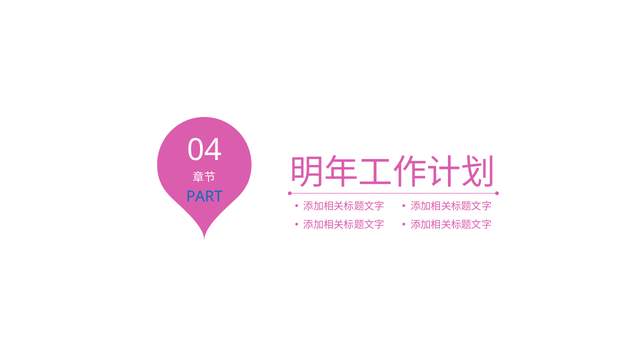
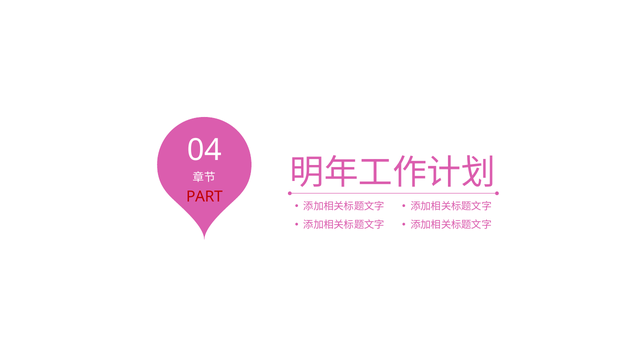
PART colour: blue -> red (204, 197)
